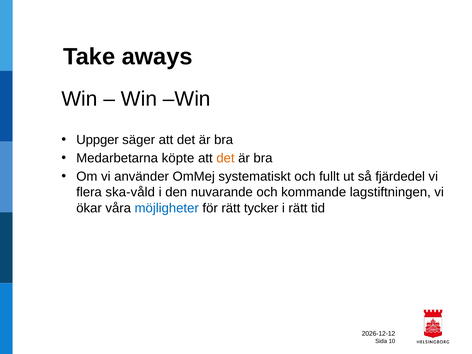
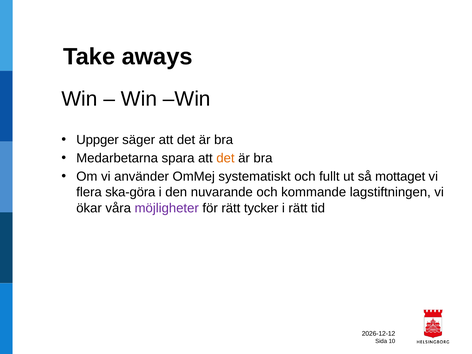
köpte: köpte -> spara (178, 158)
fjärdedel: fjärdedel -> mottaget (400, 177)
ska-våld: ska-våld -> ska-göra (130, 192)
möjligheter colour: blue -> purple (167, 208)
